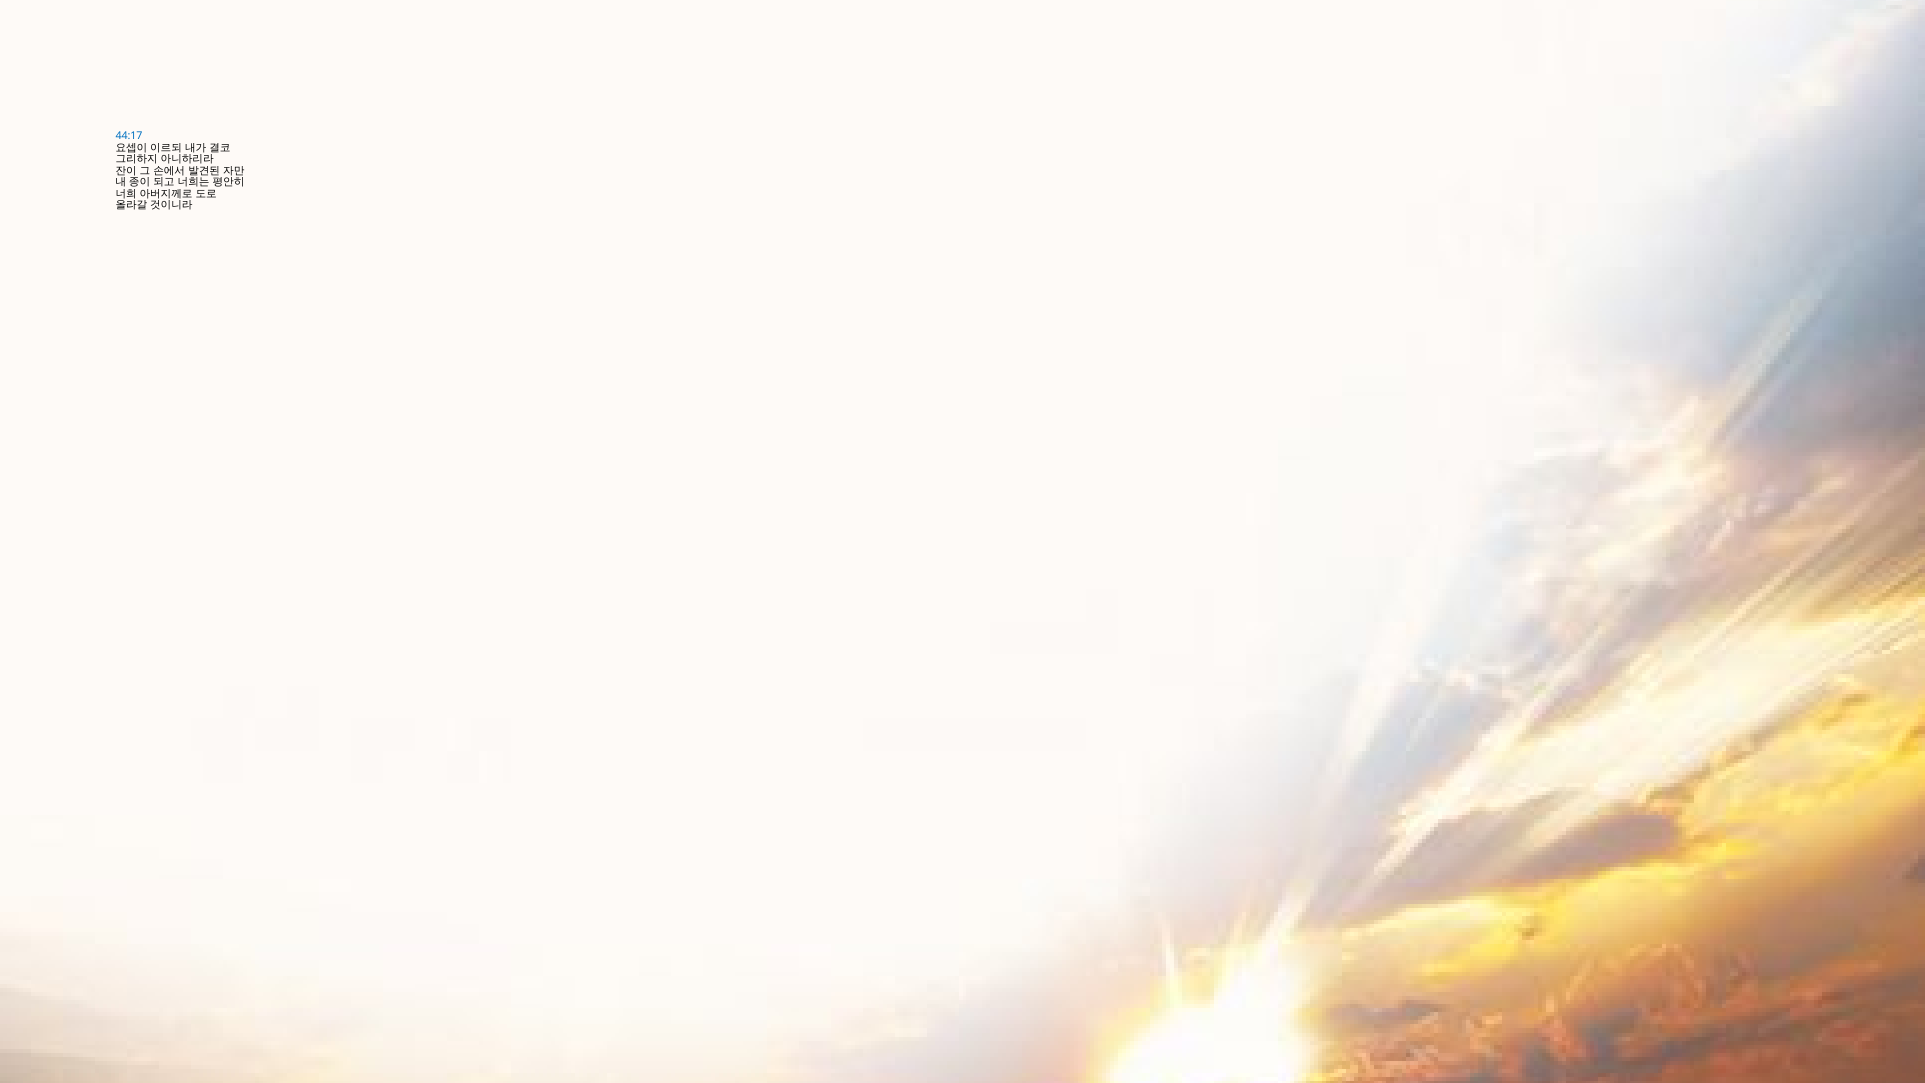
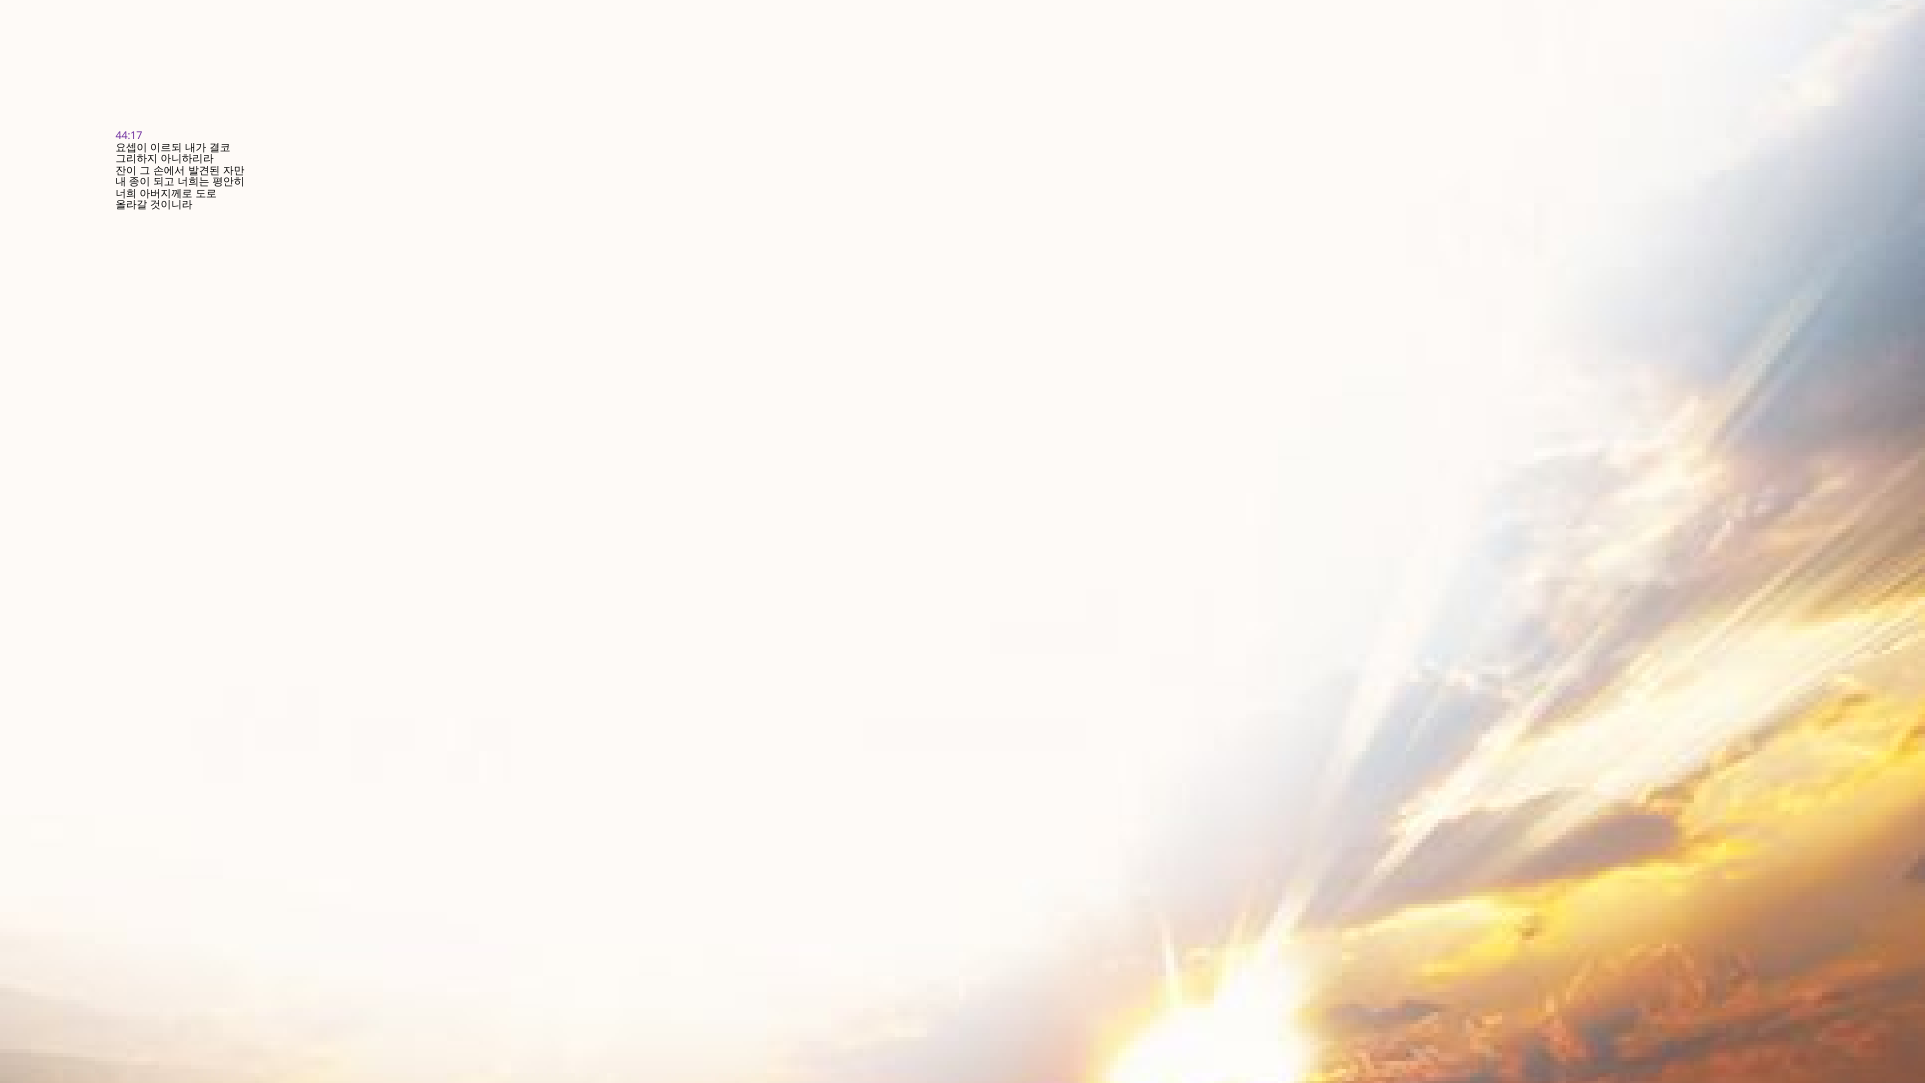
44:17 colour: blue -> purple (129, 136)
